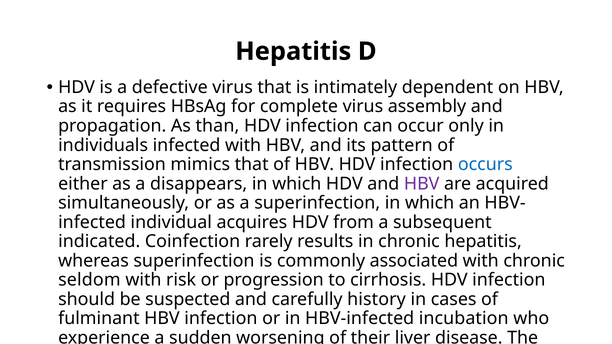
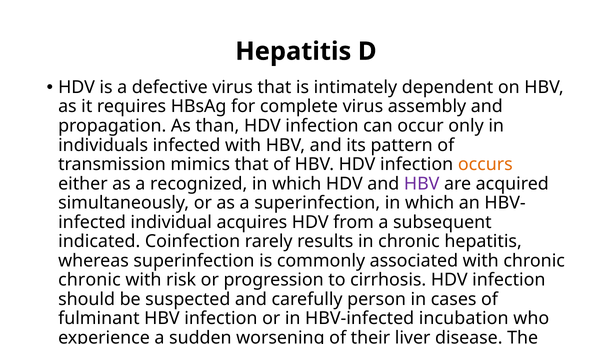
occurs colour: blue -> orange (485, 165)
disappears: disappears -> recognized (199, 184)
seldom: seldom -> chronic (89, 280)
history: history -> person (377, 299)
